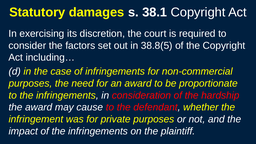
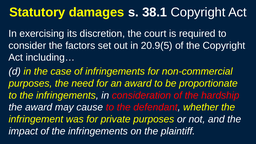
38.8(5: 38.8(5 -> 20.9(5 (157, 46)
